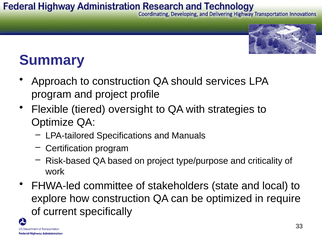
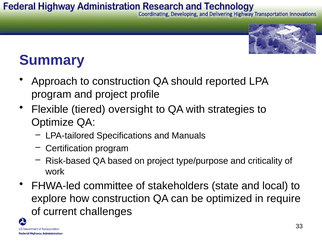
services: services -> reported (226, 81)
specifically: specifically -> challenges (106, 211)
